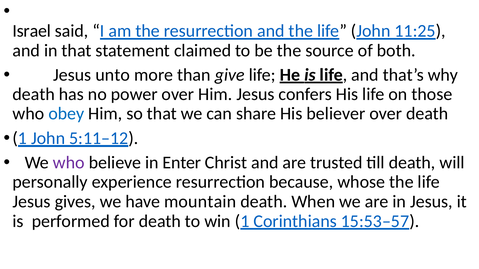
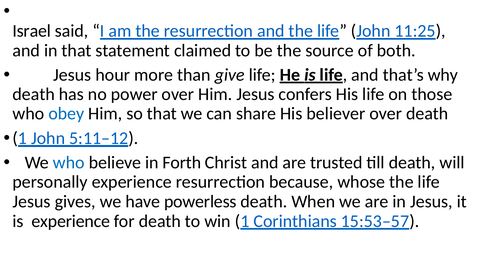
unto: unto -> hour (113, 75)
who colour: purple -> blue (69, 163)
Enter: Enter -> Forth (182, 163)
mountain: mountain -> powerless (200, 202)
is performed: performed -> experience (71, 221)
